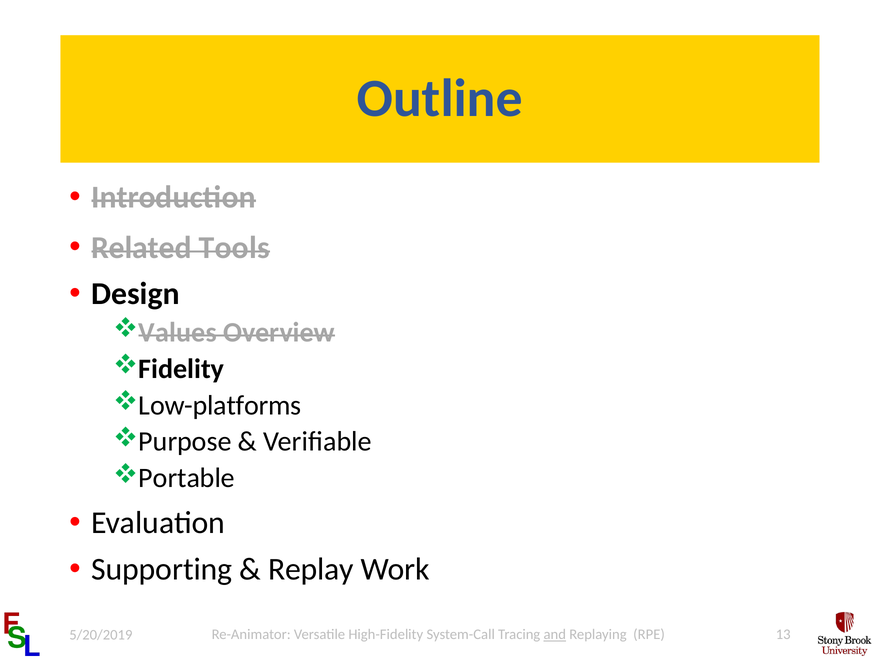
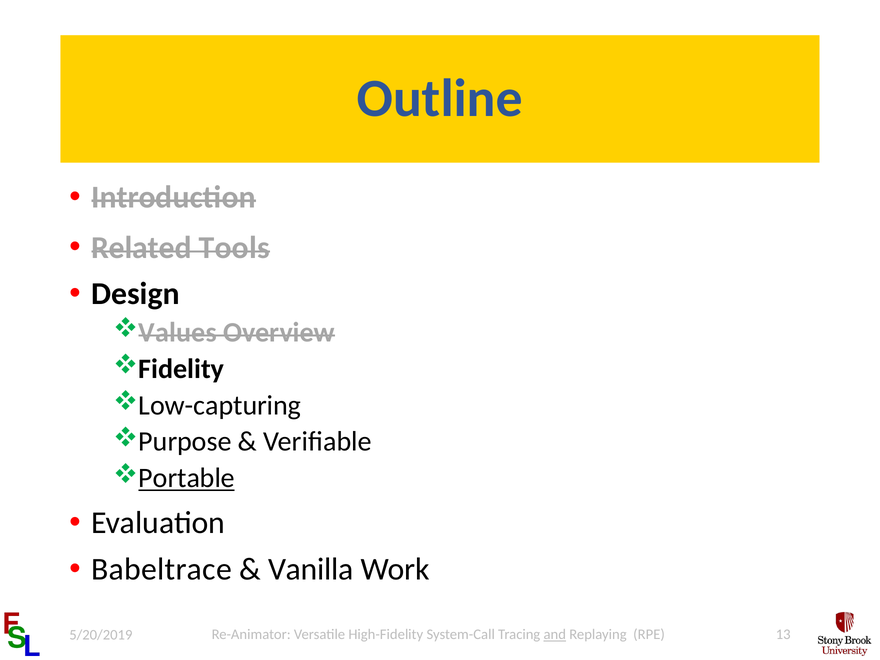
Low-platforms: Low-platforms -> Low-capturing (220, 405)
Portable underline: none -> present (187, 478)
Supporting: Supporting -> Babeltrace (162, 569)
Replay: Replay -> Vanilla (311, 569)
